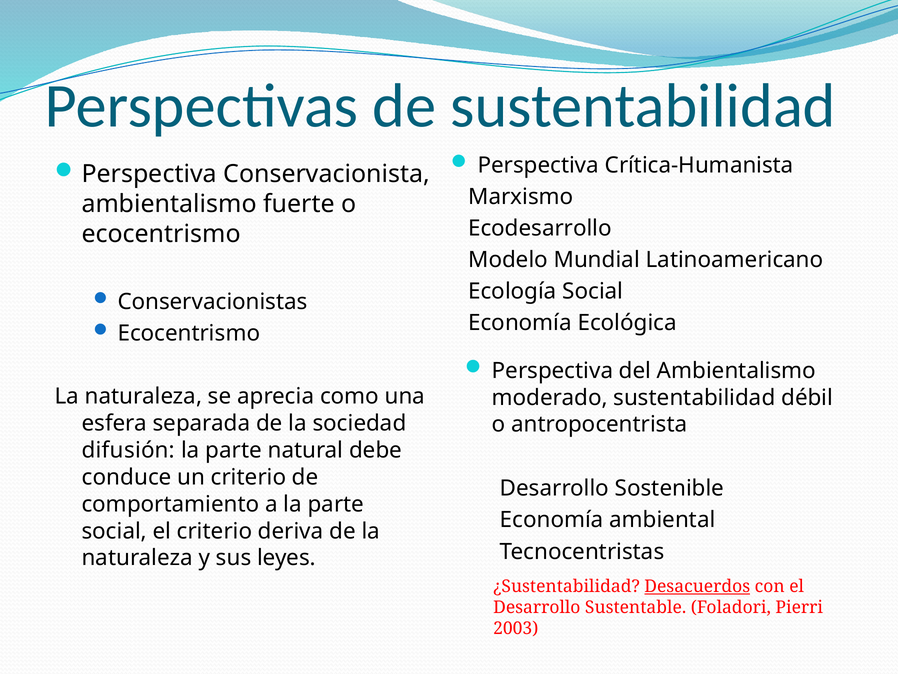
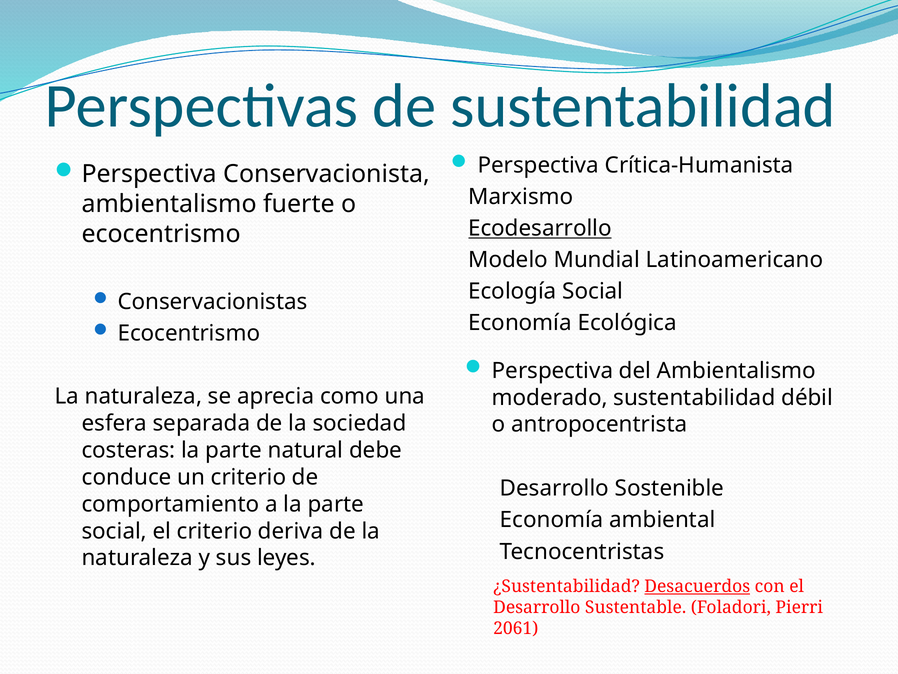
Ecodesarrollo underline: none -> present (540, 228)
difusión: difusión -> costeras (129, 450)
2003: 2003 -> 2061 (516, 628)
